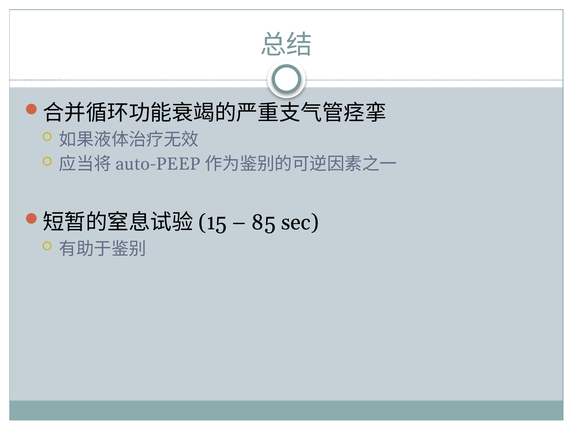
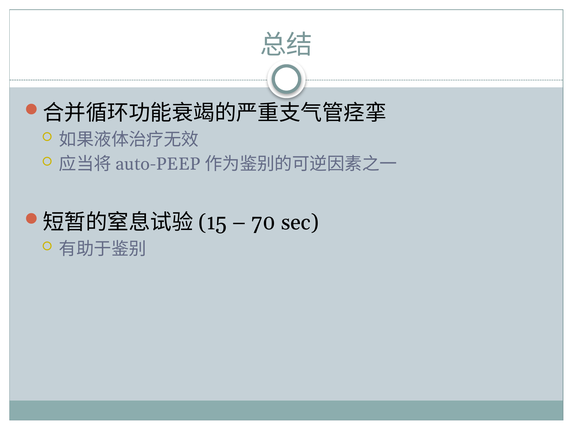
85: 85 -> 70 (264, 222)
